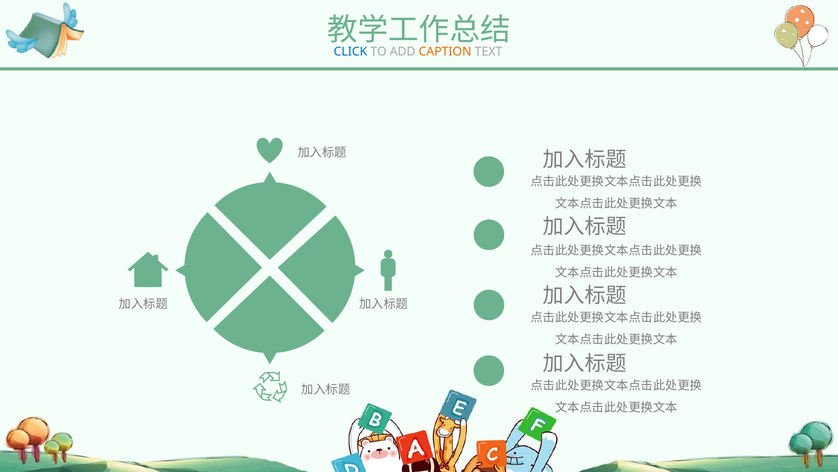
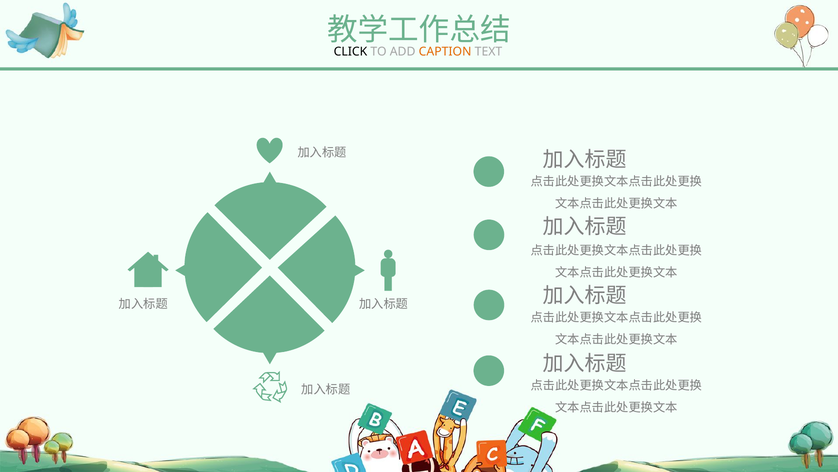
CLICK colour: blue -> black (350, 52)
